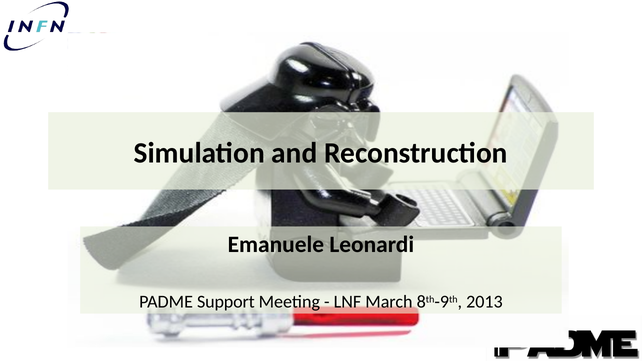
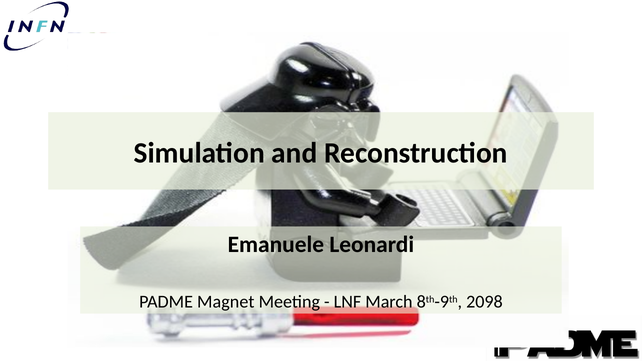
Support: Support -> Magnet (226, 302)
2013: 2013 -> 2098 (484, 302)
